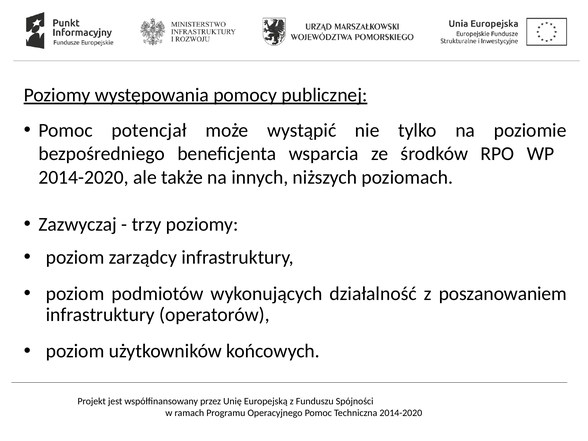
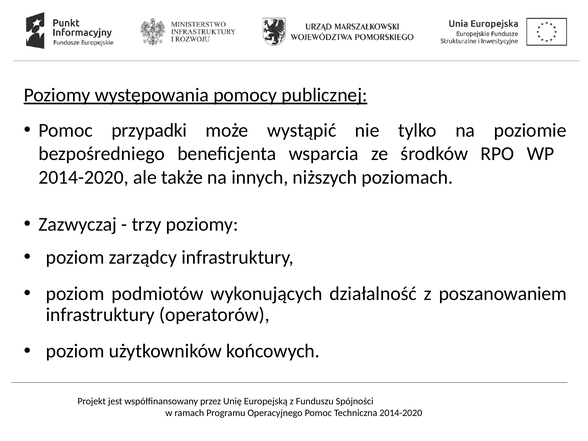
potencjał: potencjał -> przypadki (149, 130)
